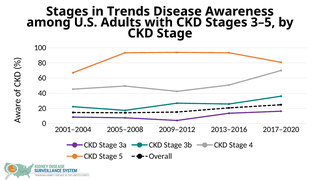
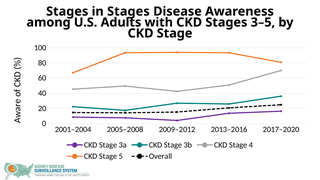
in Trends: Trends -> Stages (128, 11)
